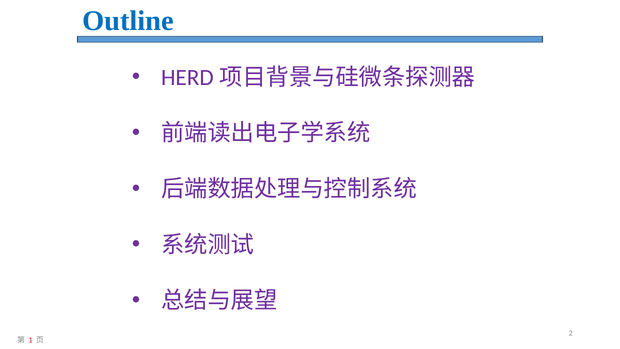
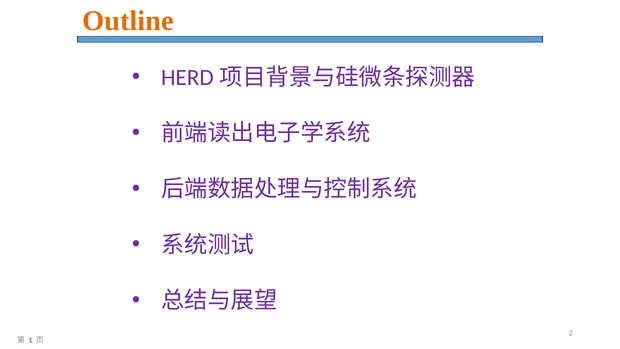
Outline colour: blue -> orange (128, 21)
